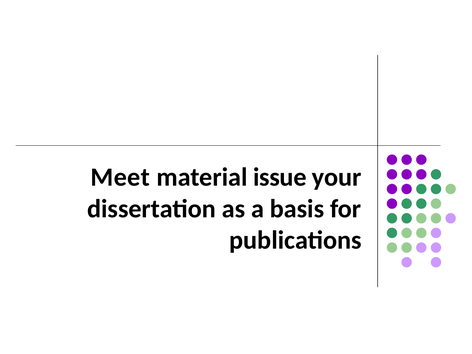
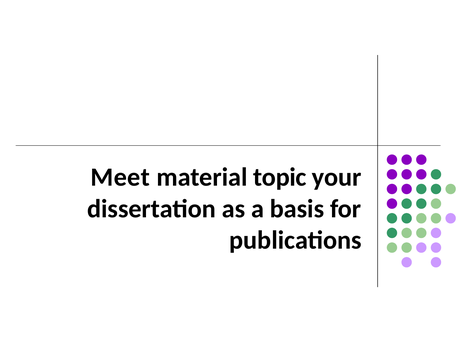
issue: issue -> topic (280, 177)
